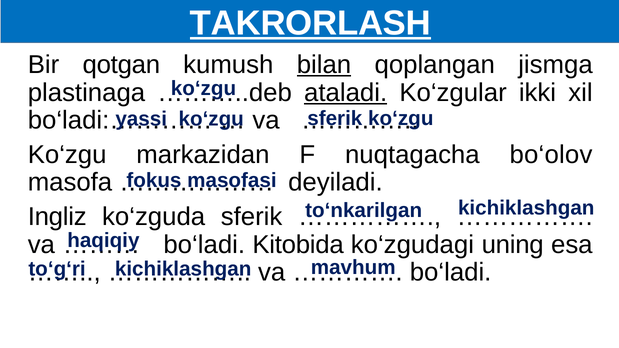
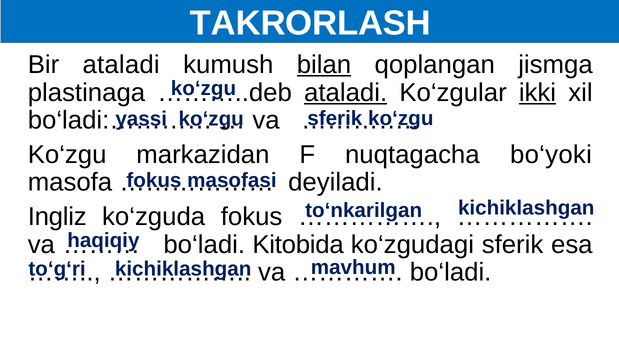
TAKRORLASH underline: present -> none (310, 23)
Bir qotgan: qotgan -> ataladi (121, 65)
ikki underline: none -> present (537, 93)
bo‘olov: bo‘olov -> bo‘yoki (551, 155)
ko‘zguda sferik: sferik -> fokus (252, 217)
ko‘zgudagi uning: uning -> sferik (513, 245)
